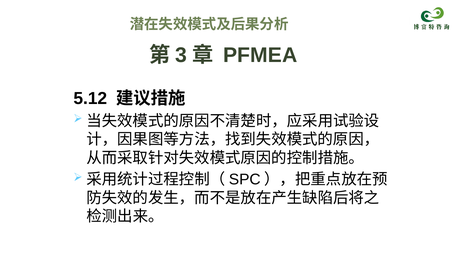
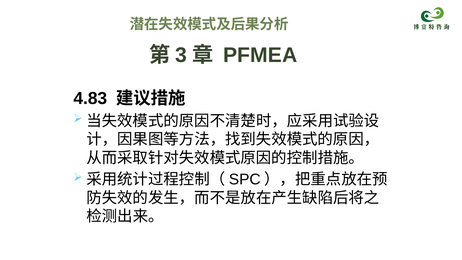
5.12: 5.12 -> 4.83 (90, 98)
